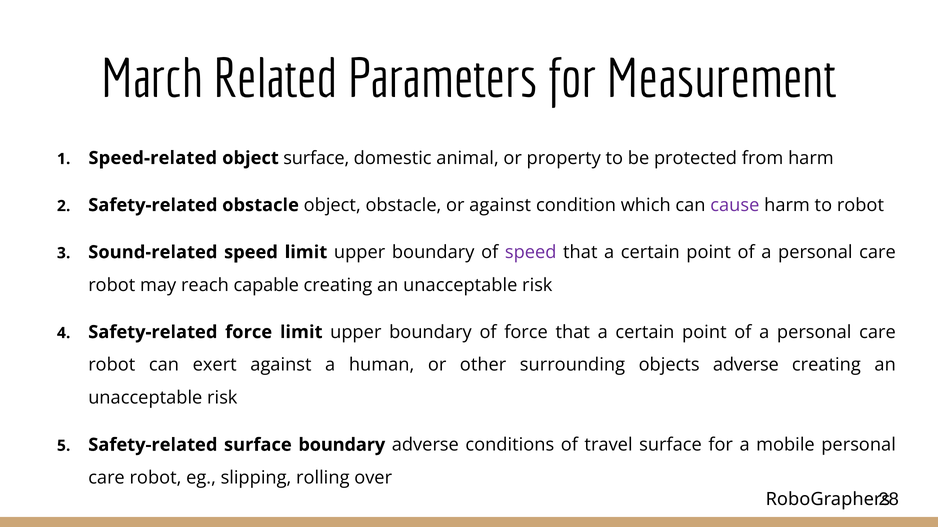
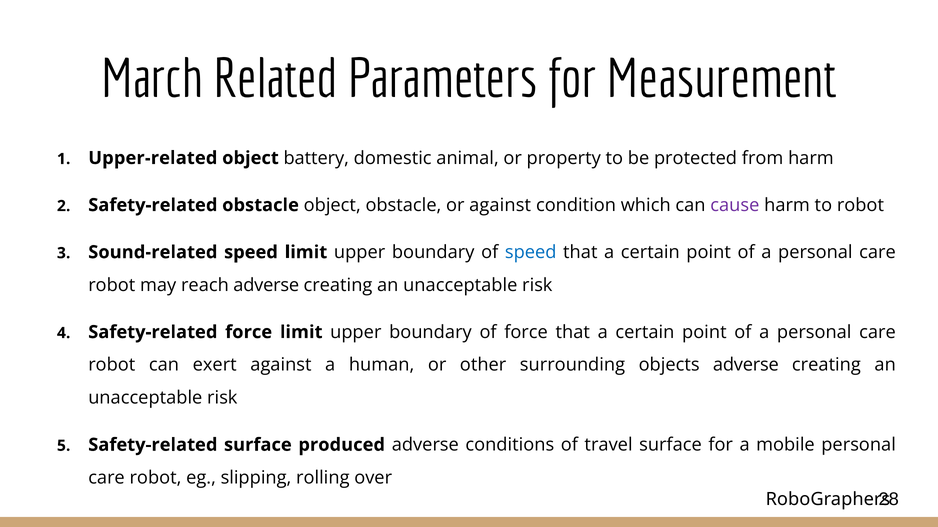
Speed-related: Speed-related -> Upper-related (153, 158)
object surface: surface -> battery (316, 158)
speed colour: purple -> blue (531, 253)
reach capable: capable -> adverse (266, 285)
surface boundary: boundary -> produced (342, 445)
